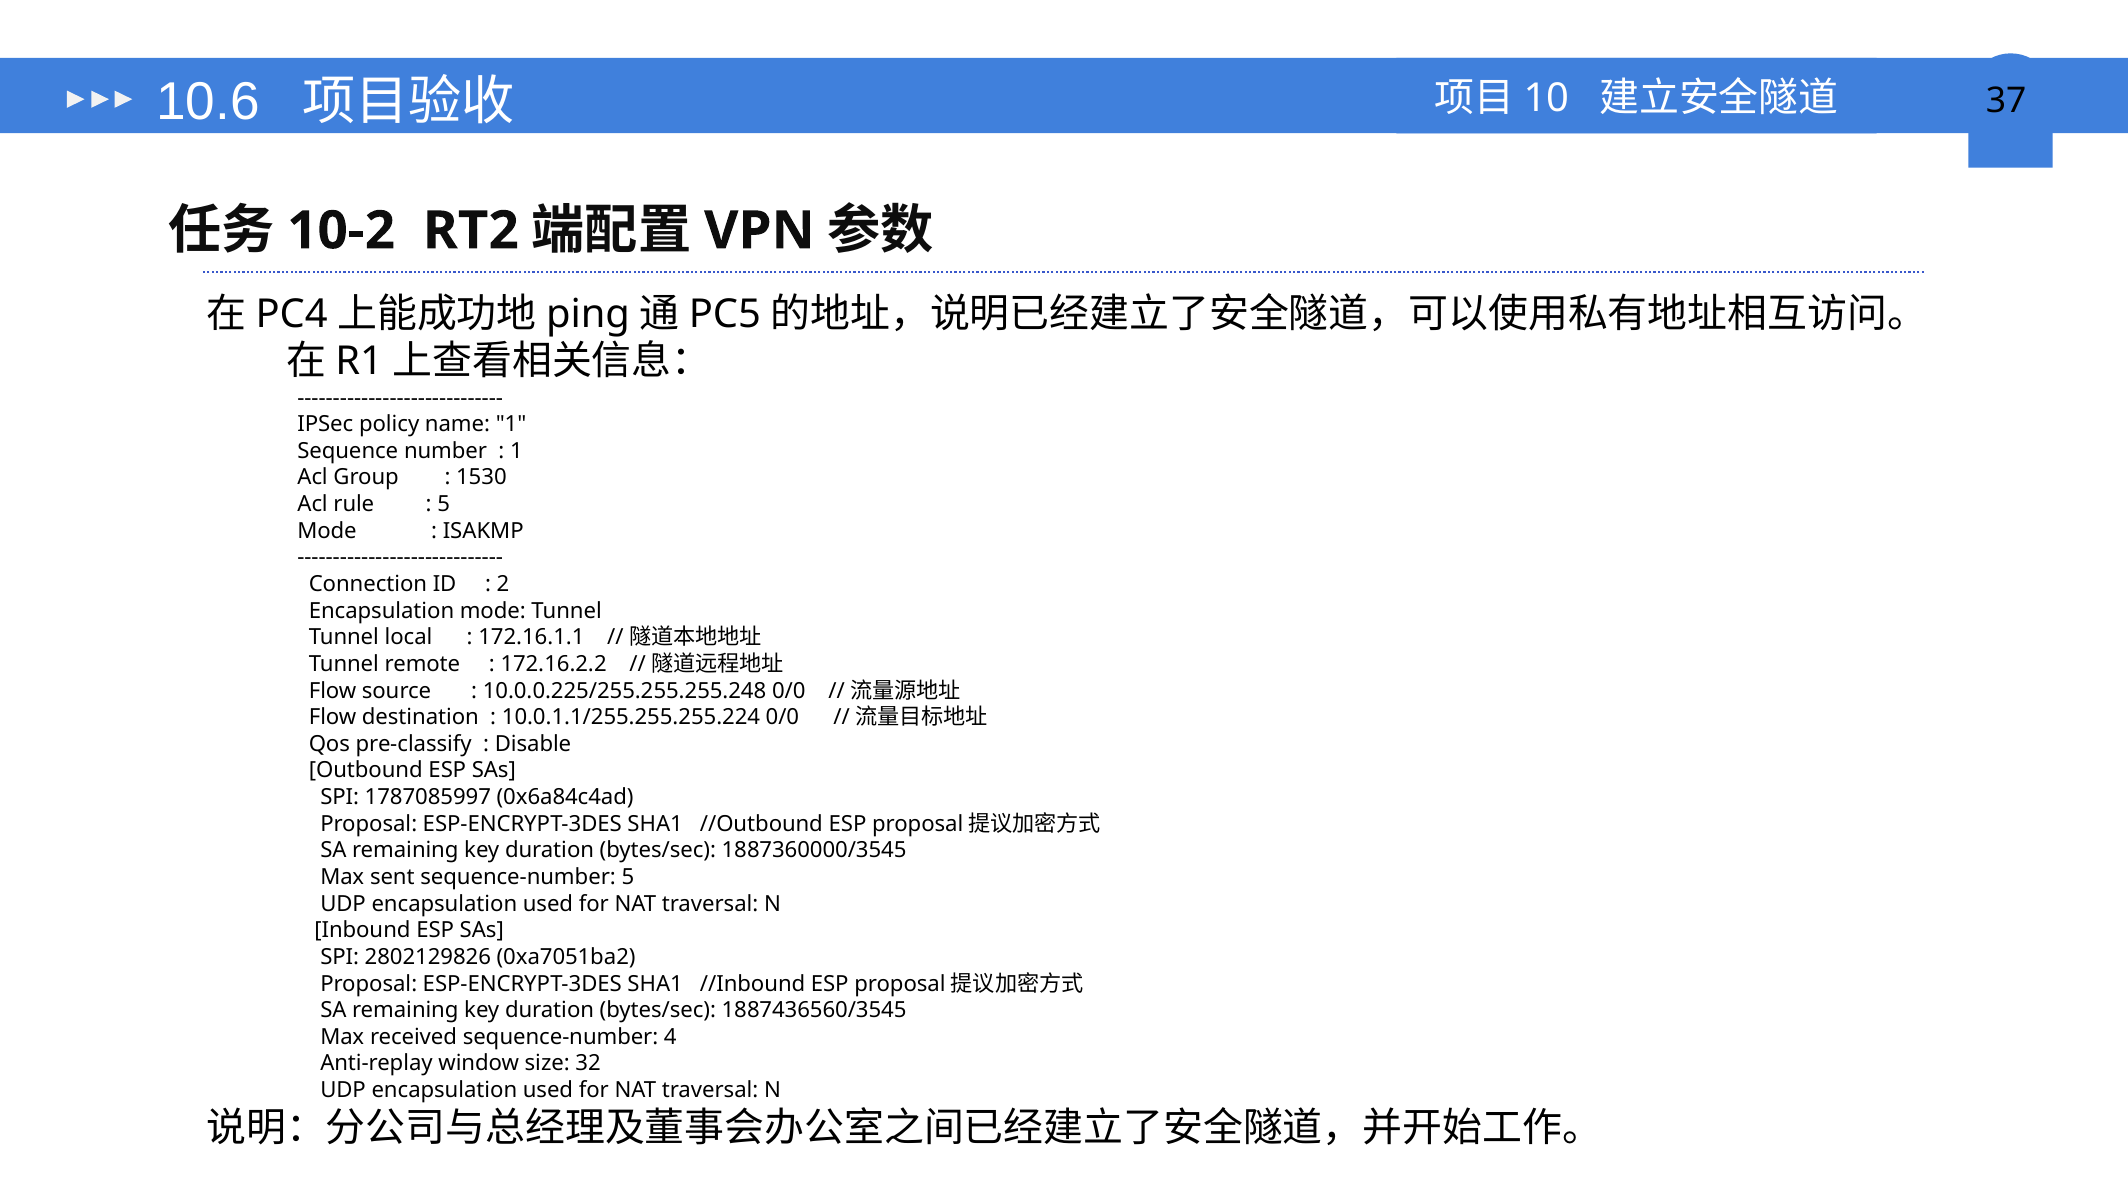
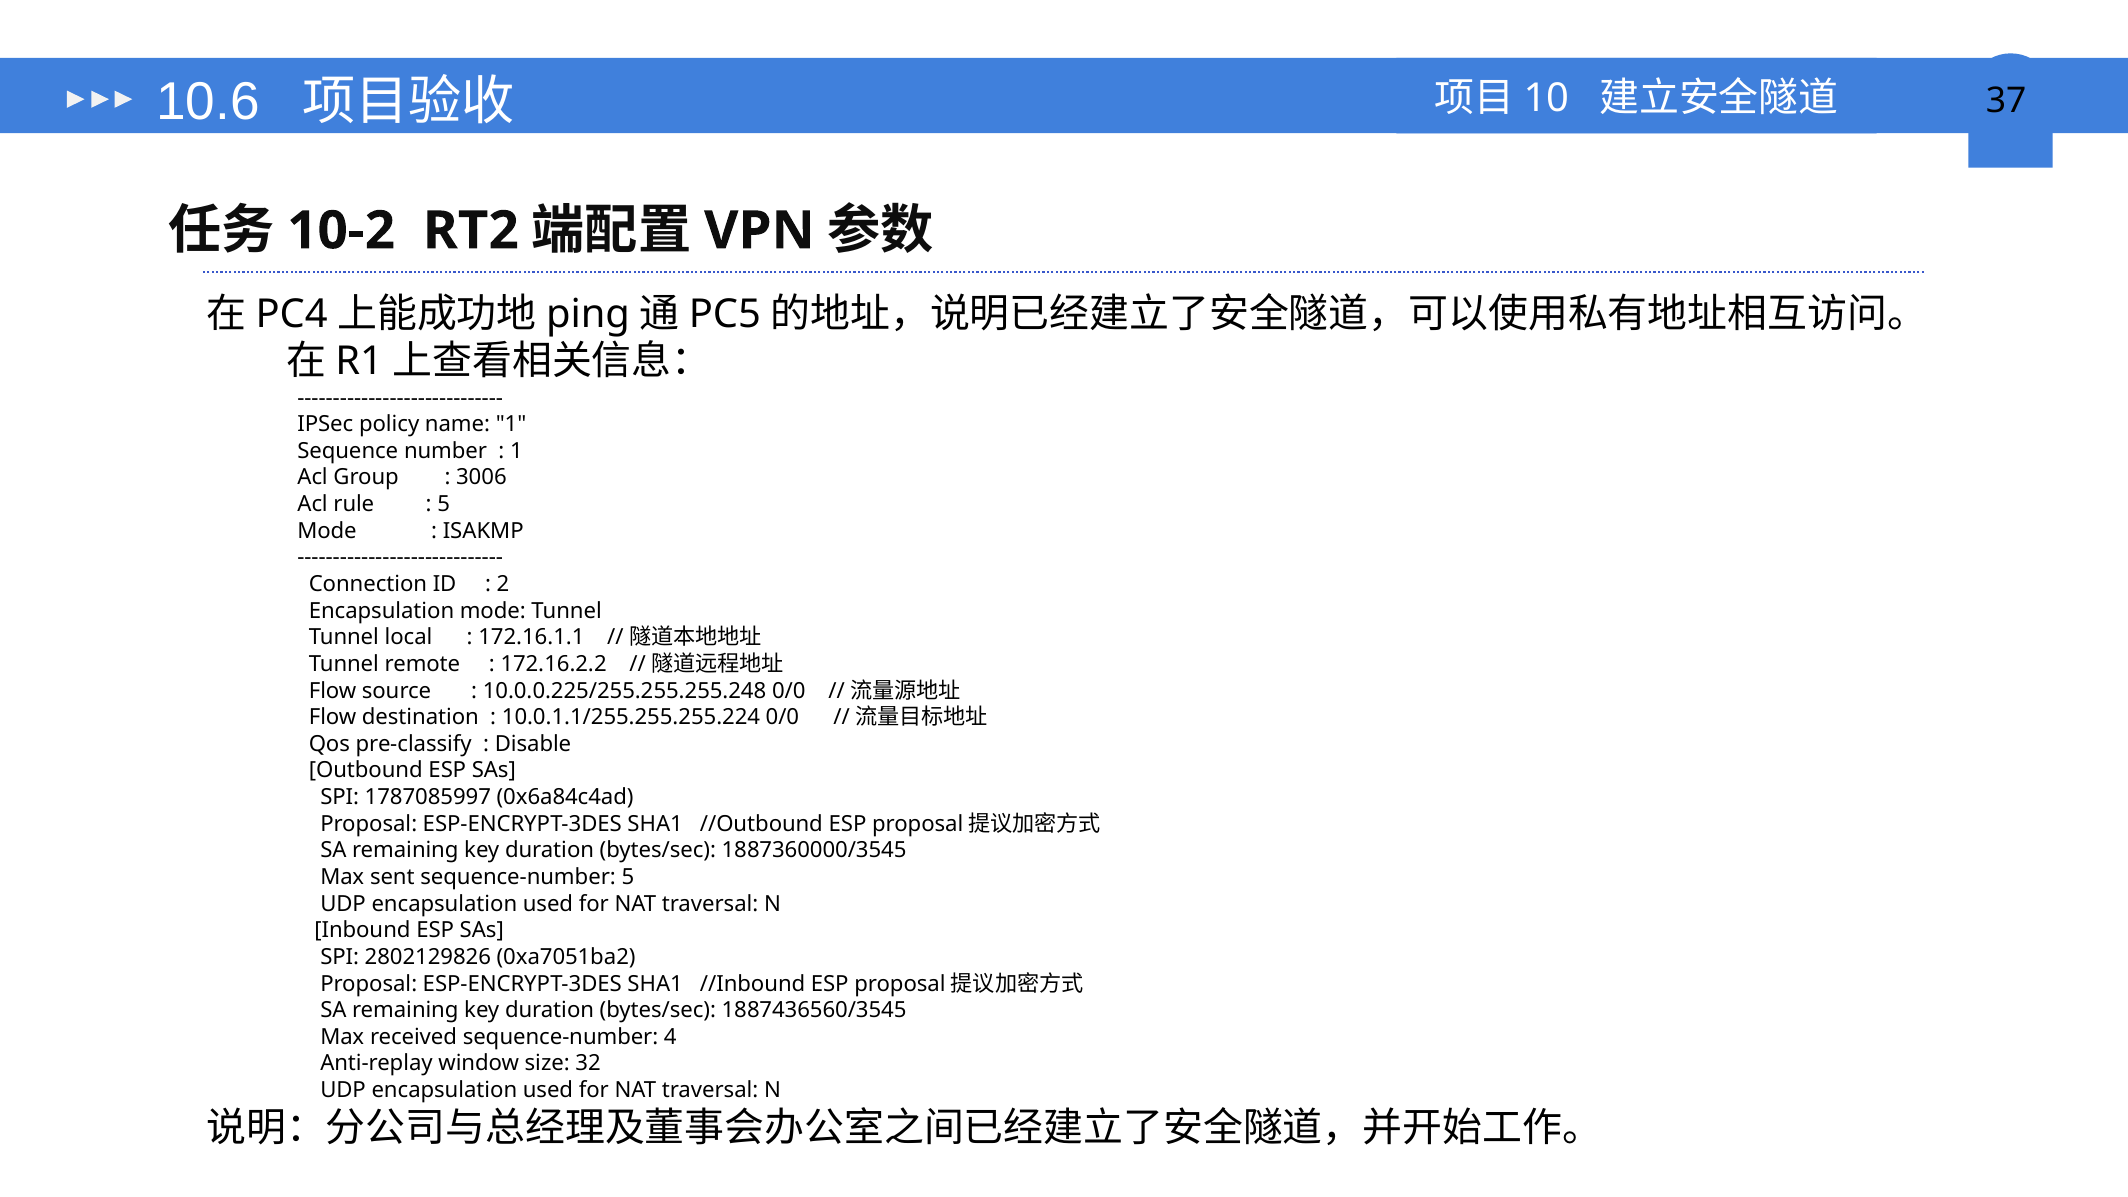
1530: 1530 -> 3006 (481, 478)
